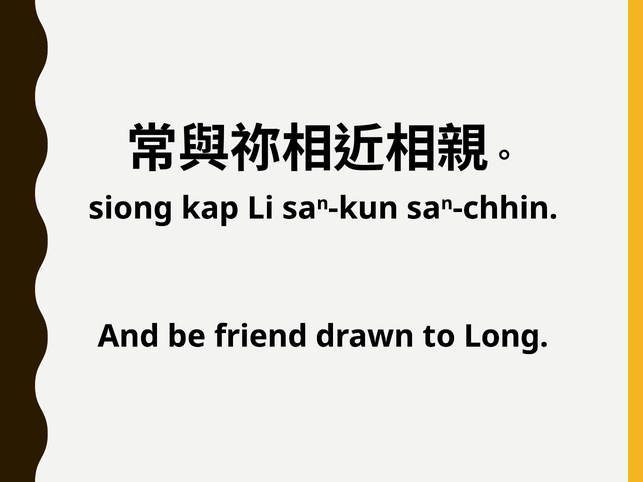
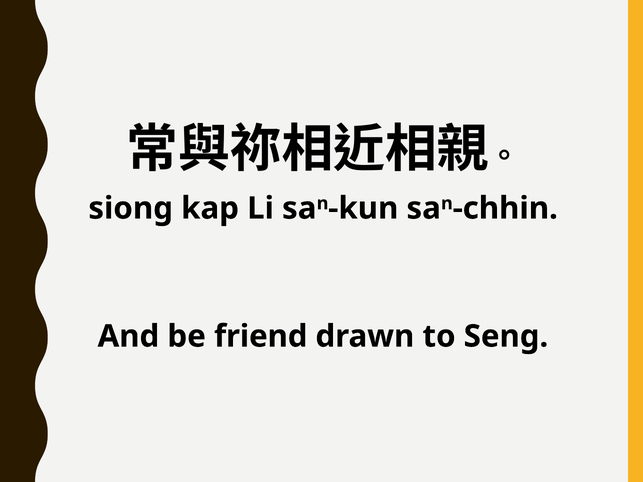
Long: Long -> Seng (506, 336)
